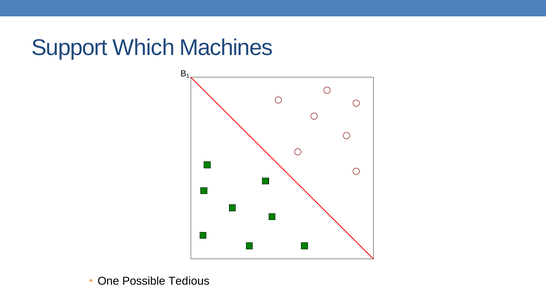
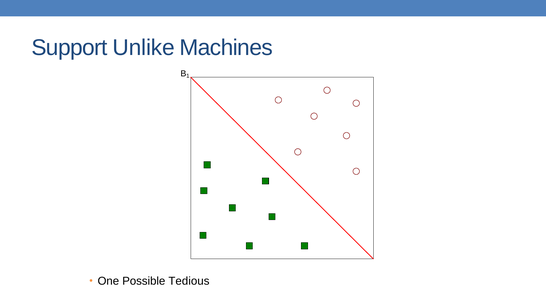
Which: Which -> Unlike (144, 48)
